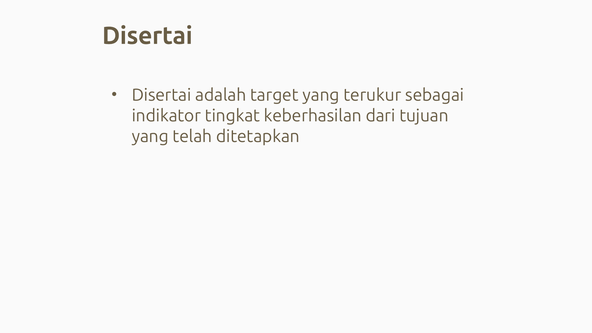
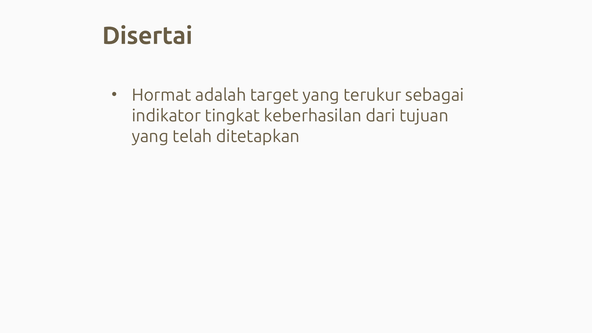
Disertai: Disertai -> Hormat (161, 95)
